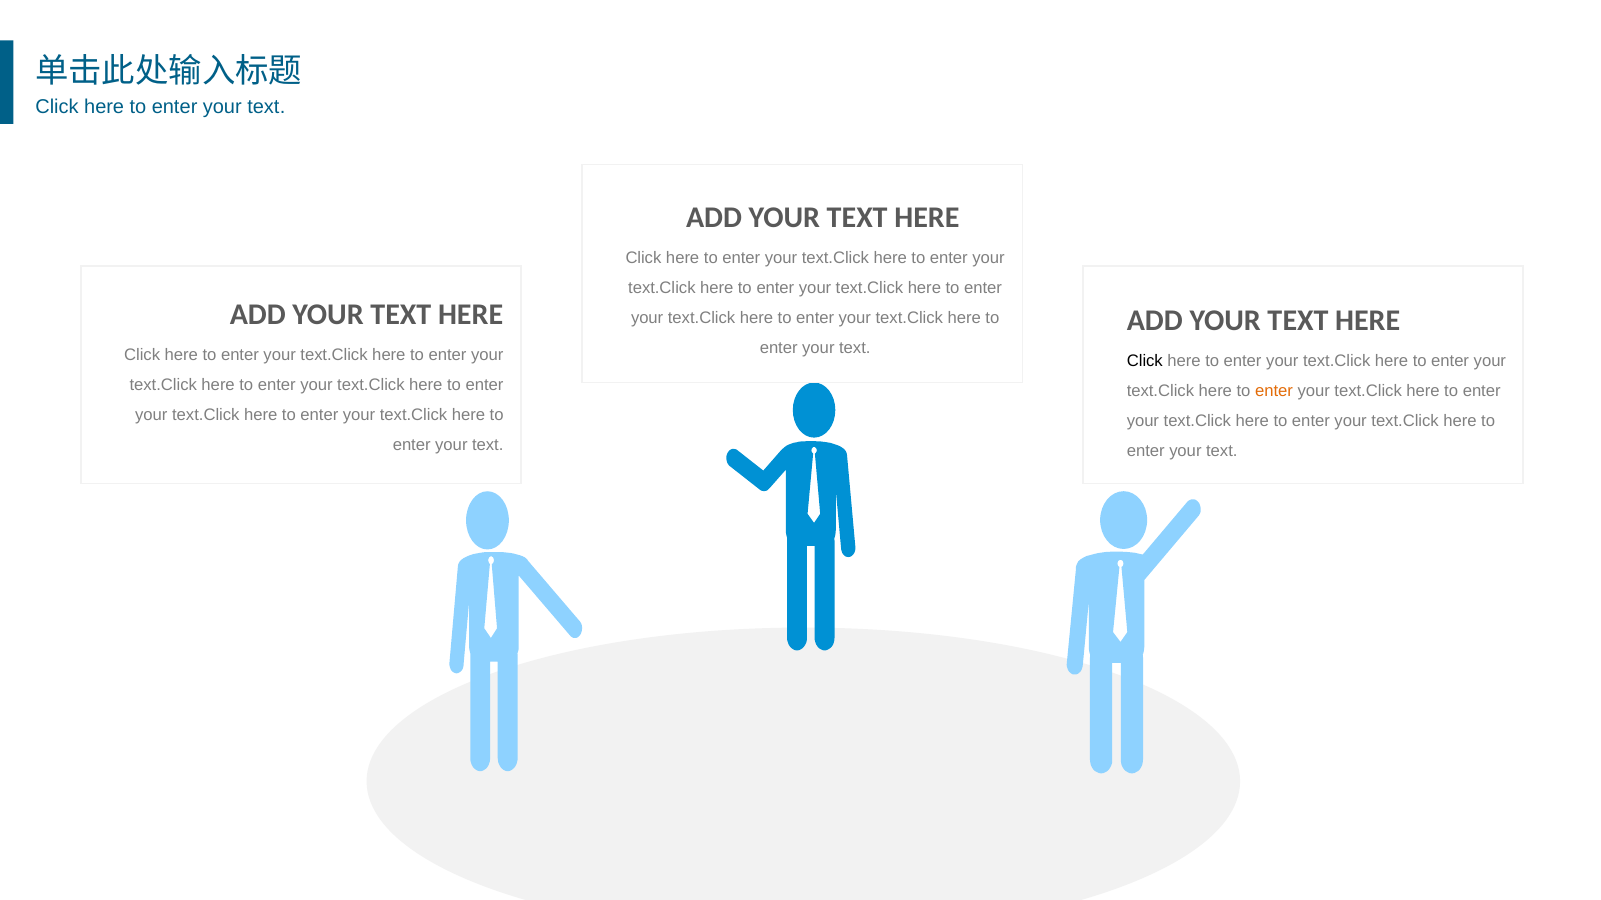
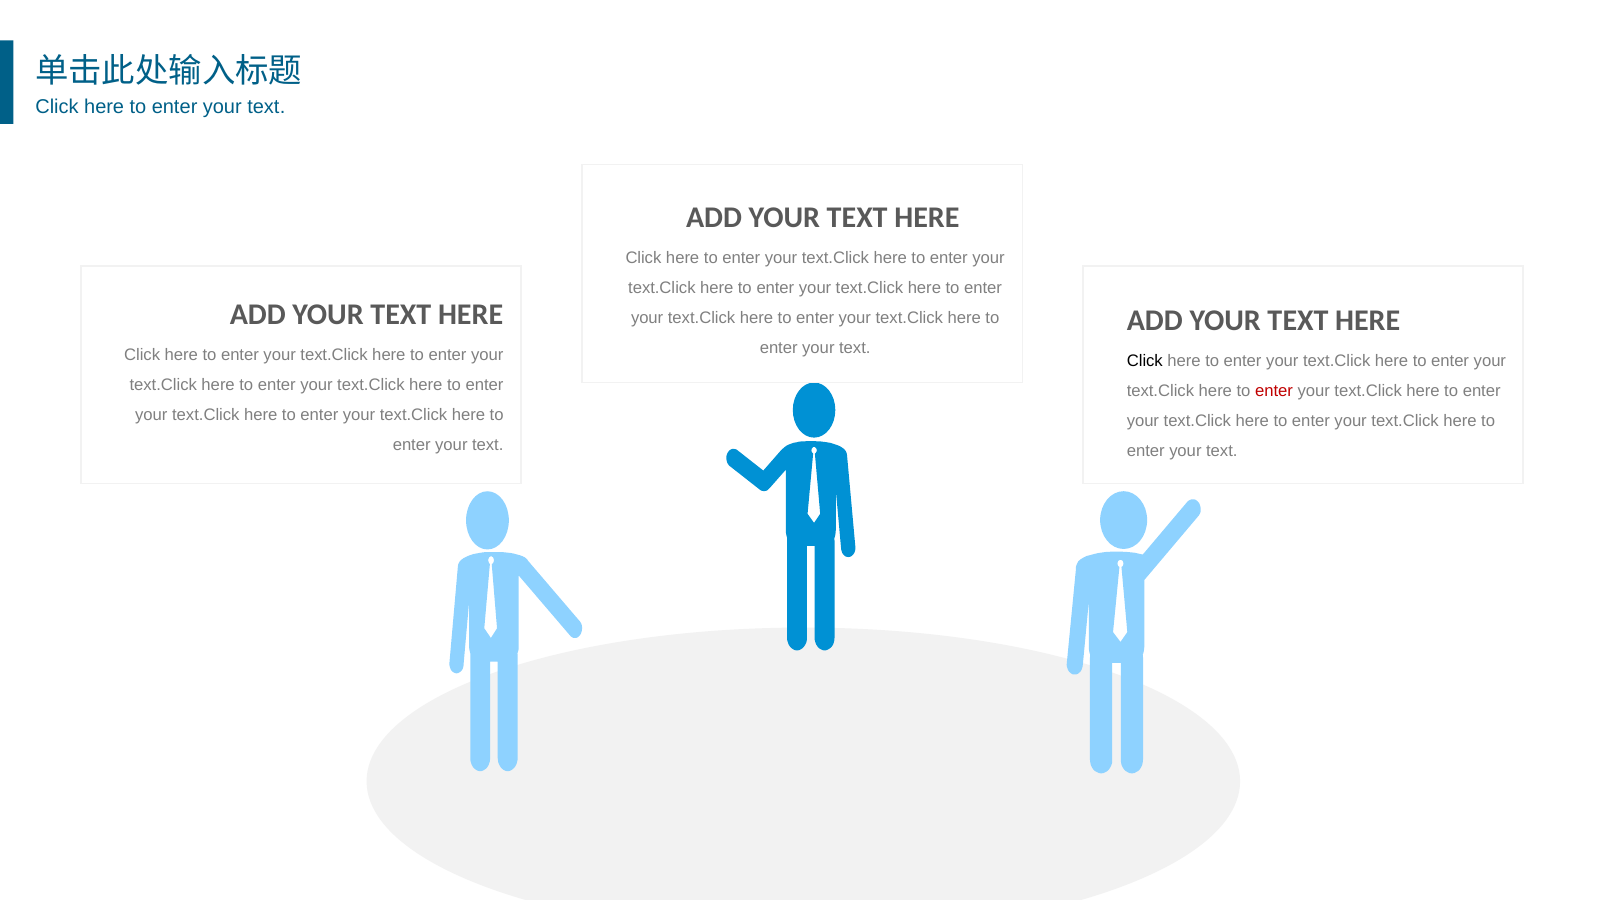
enter colour: orange -> red (1274, 391)
